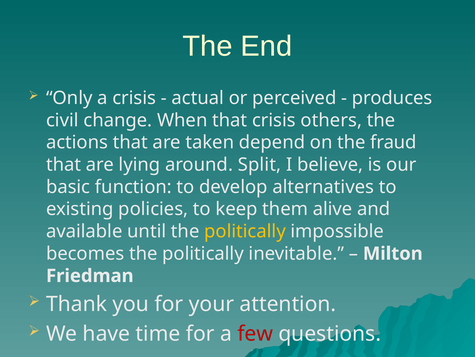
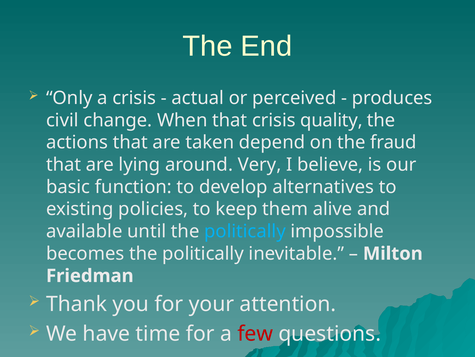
others: others -> quality (331, 120)
Split: Split -> Very (260, 164)
politically colour: yellow -> light blue (245, 231)
